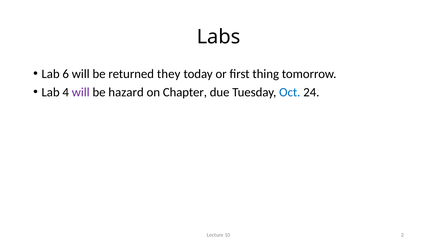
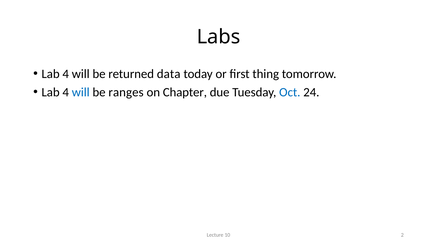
6: 6 -> 4 (66, 74)
they: they -> data (169, 74)
will colour: purple -> blue (81, 92)
hazard: hazard -> ranges (126, 92)
